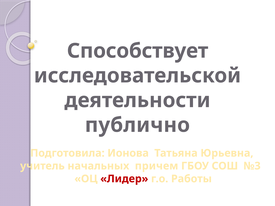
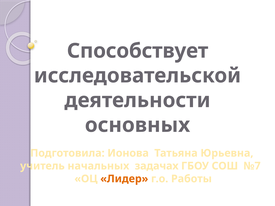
публично: публично -> основных (137, 125)
причем: причем -> задачах (157, 166)
№3: №3 -> №7 (252, 166)
Лидер colour: red -> orange (124, 179)
